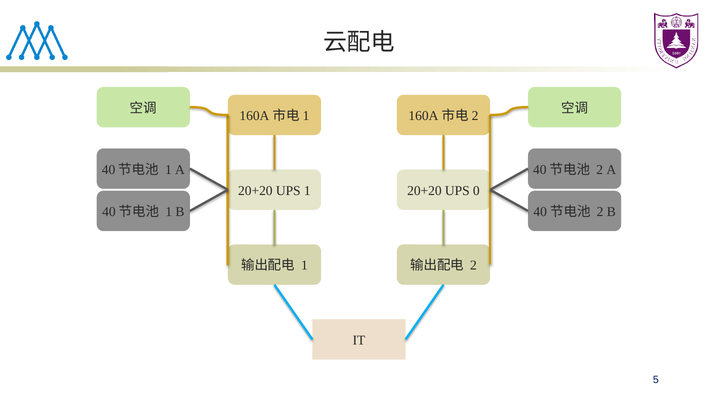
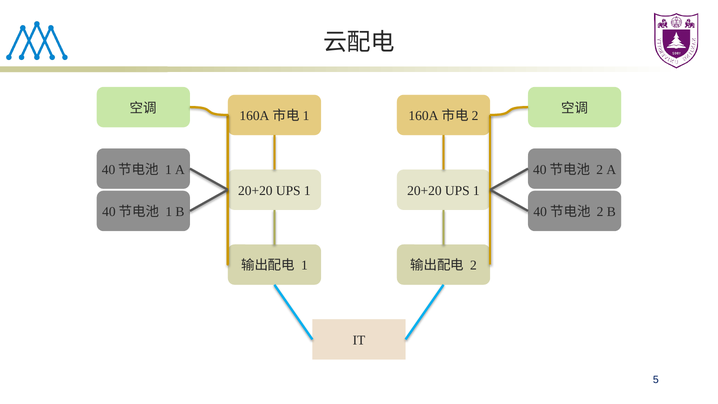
1 20+20 UPS 0: 0 -> 1 (476, 191)
